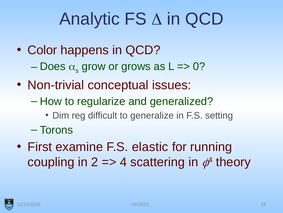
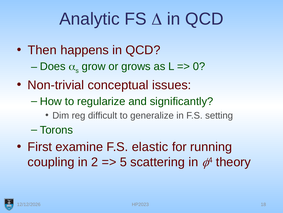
Color: Color -> Then (42, 50)
generalized: generalized -> significantly (182, 101)
4: 4 -> 5 (123, 162)
